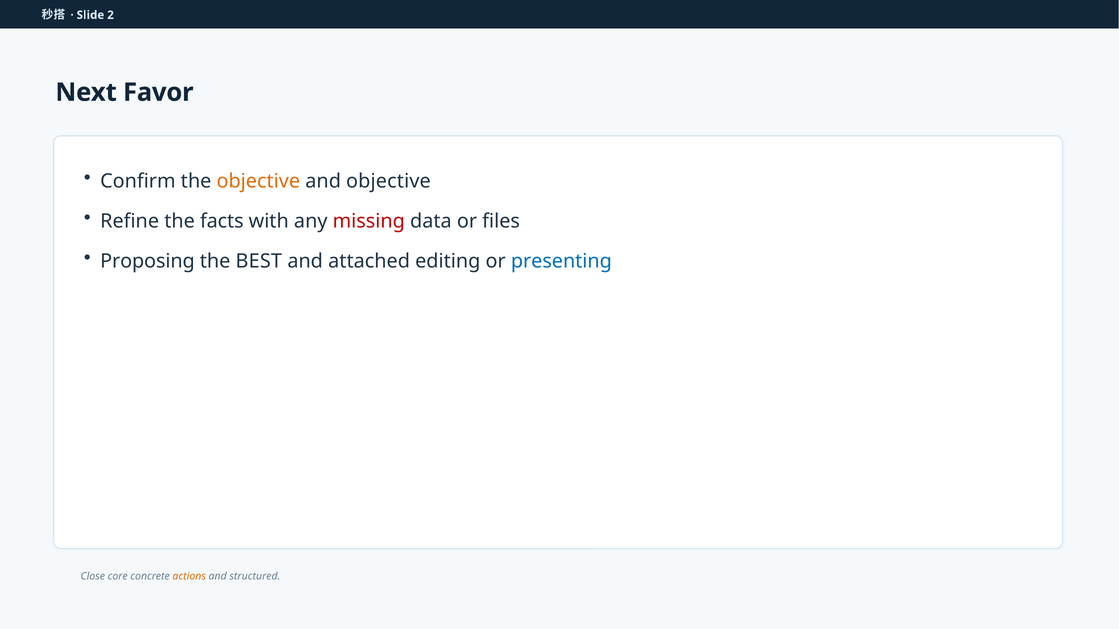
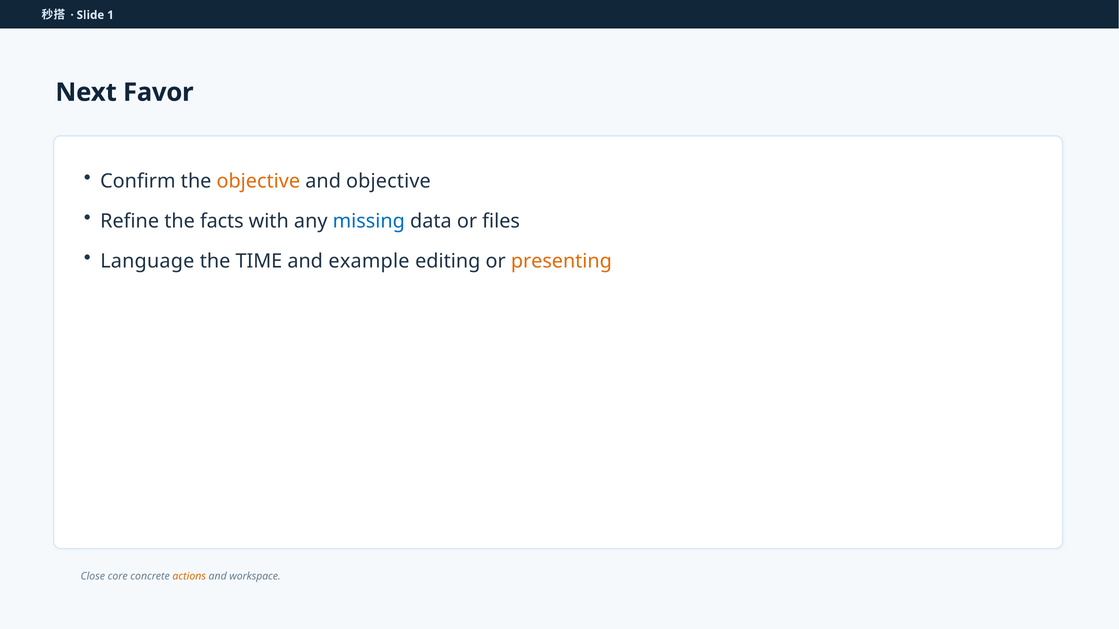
2: 2 -> 1 (111, 15)
missing colour: red -> blue (369, 221)
Proposing: Proposing -> Language (147, 261)
BEST: BEST -> TIME (259, 261)
attached: attached -> example (369, 261)
presenting colour: blue -> orange (561, 261)
structured: structured -> workspace (255, 576)
